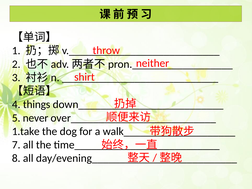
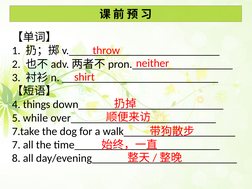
never: never -> while (35, 118)
1.take: 1.take -> 7.take (26, 131)
